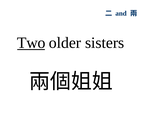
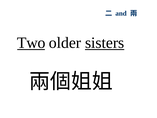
sisters underline: none -> present (105, 43)
